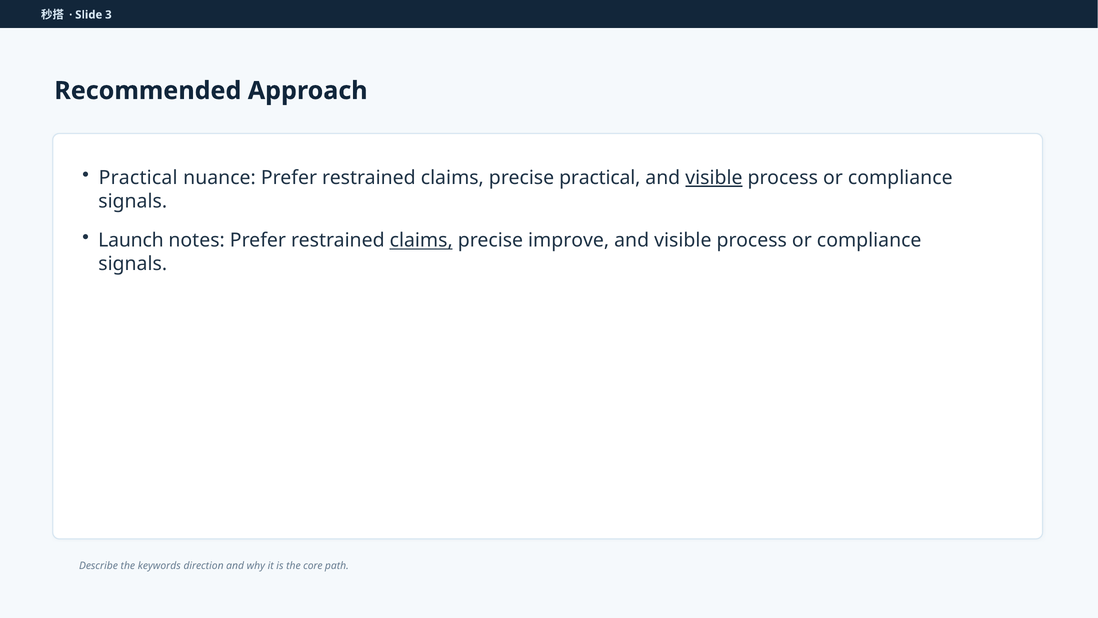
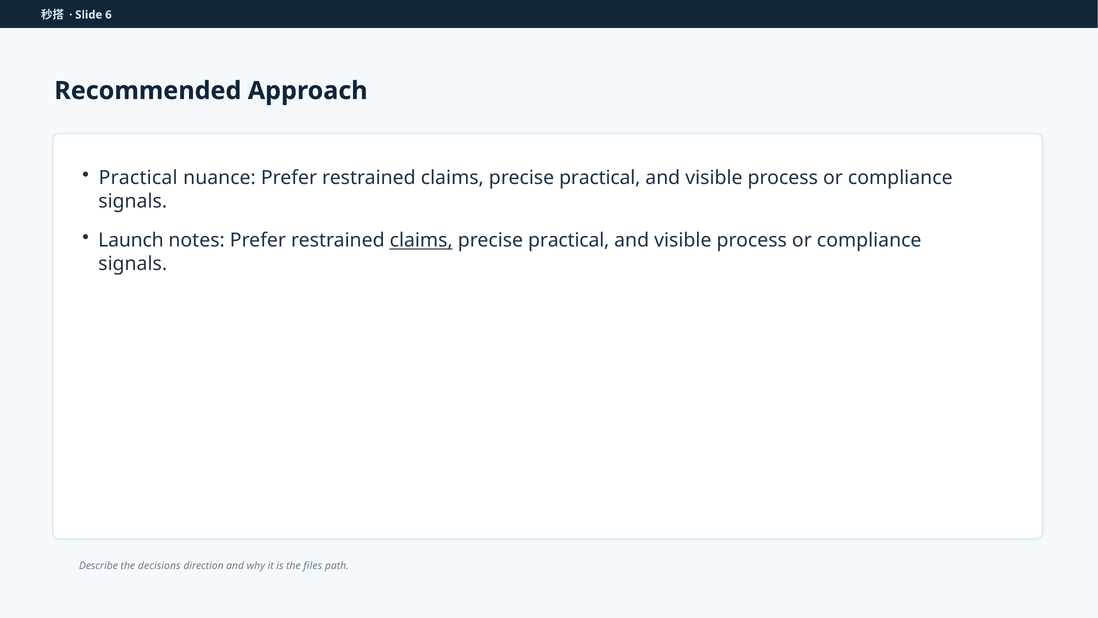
3: 3 -> 6 (108, 15)
visible underline: present -> none (714, 178)
improve: improve -> practical (569, 240)
keywords: keywords -> decisions (159, 566)
core: core -> files (313, 566)
